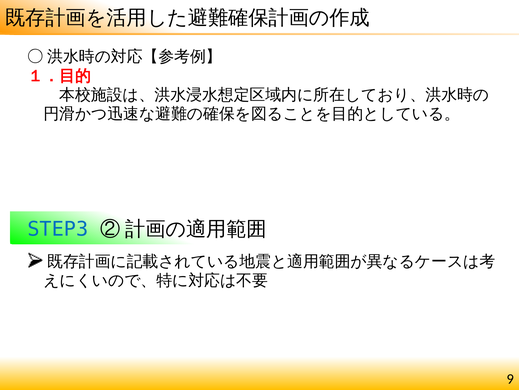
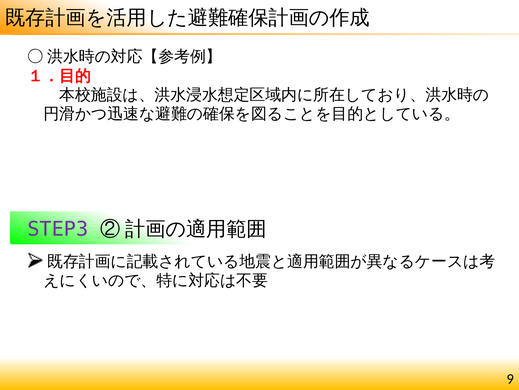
STEP3 colour: blue -> purple (58, 229)
